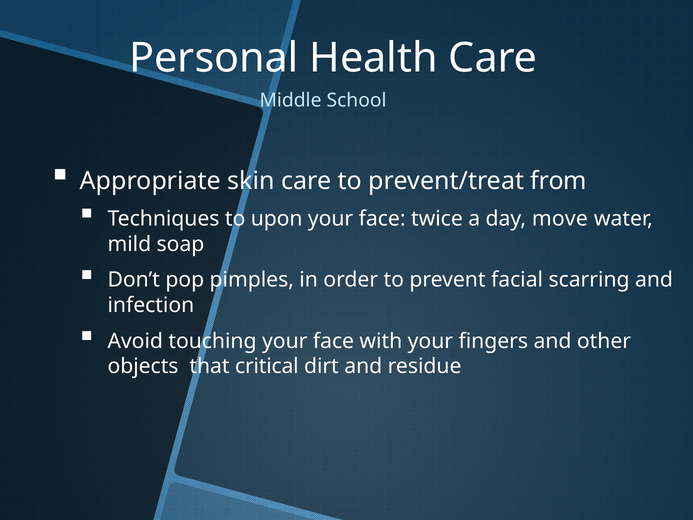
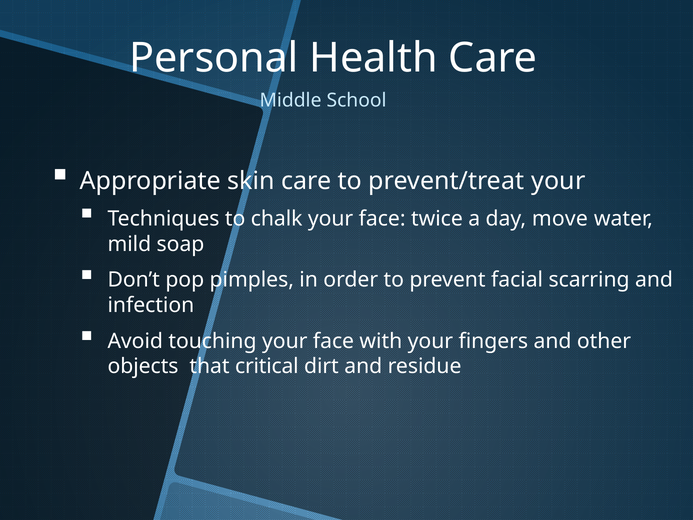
prevent/treat from: from -> your (558, 181)
upon: upon -> chalk (277, 219)
